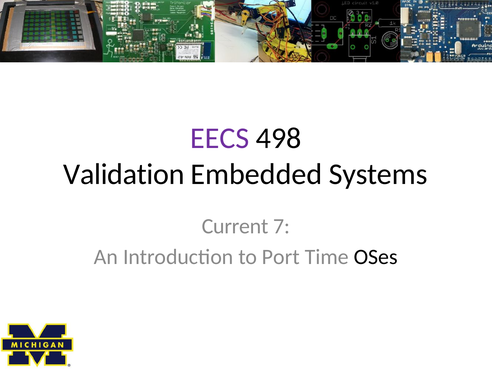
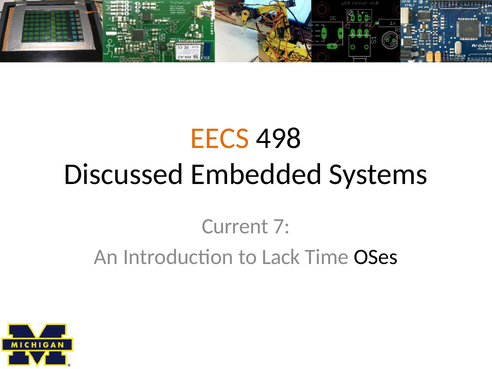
EECS colour: purple -> orange (220, 138)
Validation: Validation -> Discussed (124, 174)
Port: Port -> Lack (281, 257)
